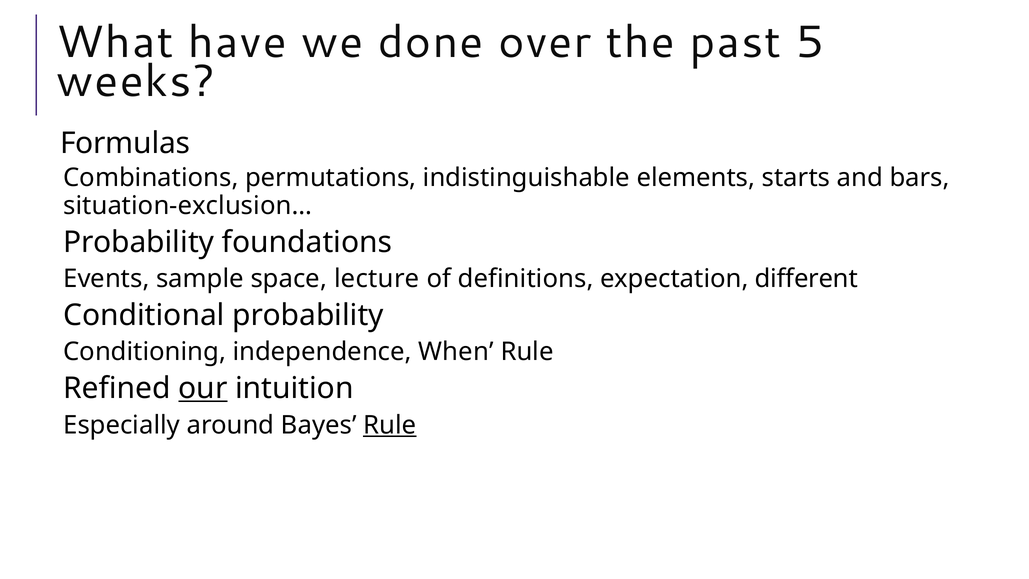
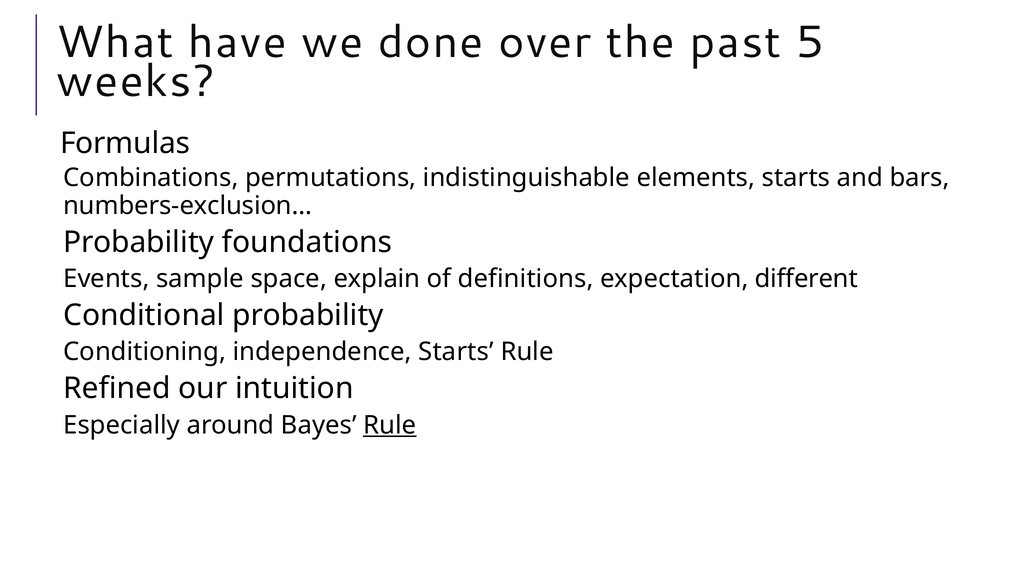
situation-exclusion…: situation-exclusion… -> numbers-exclusion… (188, 206)
lecture: lecture -> explain (377, 279)
independence When: When -> Starts (456, 352)
our underline: present -> none (203, 388)
